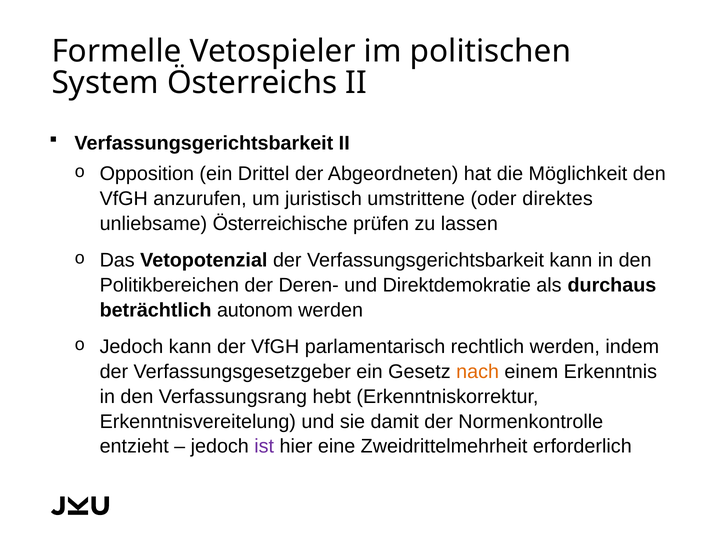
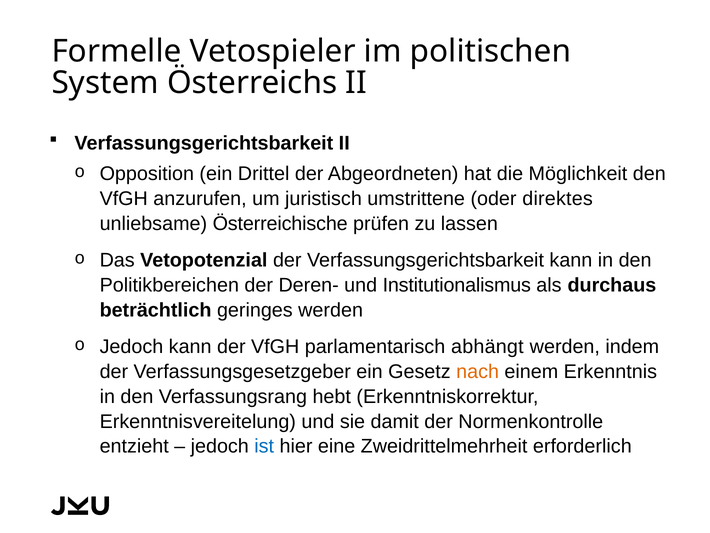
Direktdemokratie: Direktdemokratie -> Institutionalismus (457, 285)
autonom: autonom -> geringes (255, 310)
rechtlich: rechtlich -> abhängt (487, 347)
ist colour: purple -> blue (264, 446)
